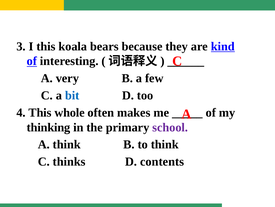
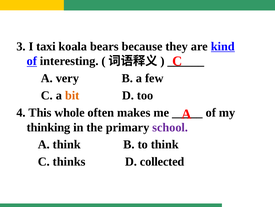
I this: this -> taxi (46, 46)
bit colour: blue -> orange (72, 95)
contents: contents -> collected (162, 161)
